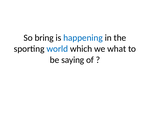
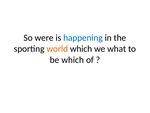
bring: bring -> were (44, 38)
world colour: blue -> orange (57, 49)
be saying: saying -> which (73, 60)
